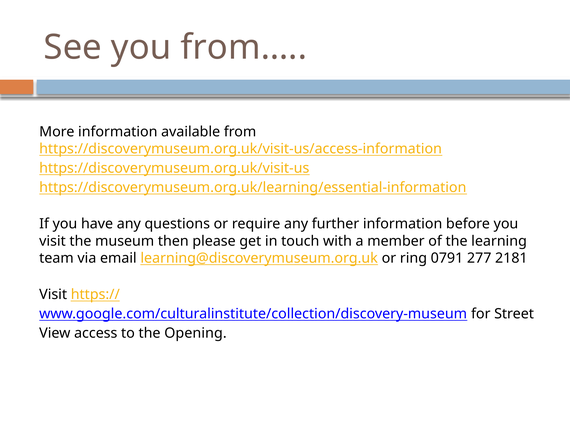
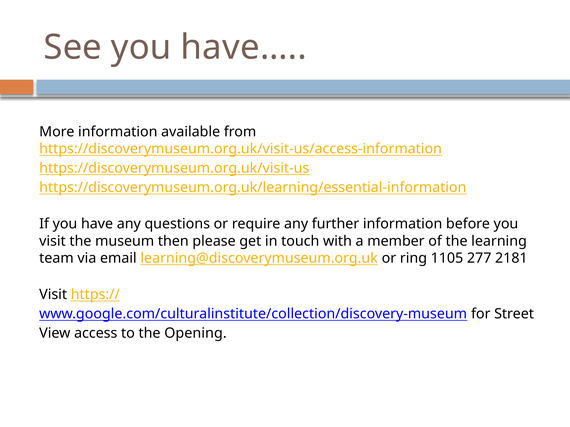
from…: from… -> have… (244, 48)
0791: 0791 -> 1105 (447, 258)
